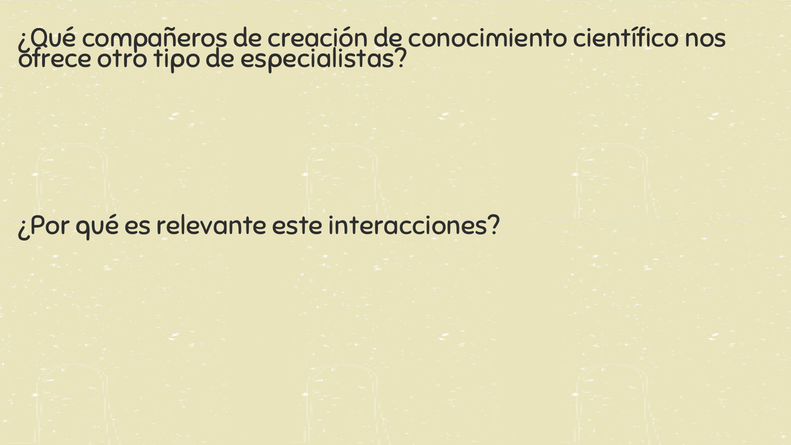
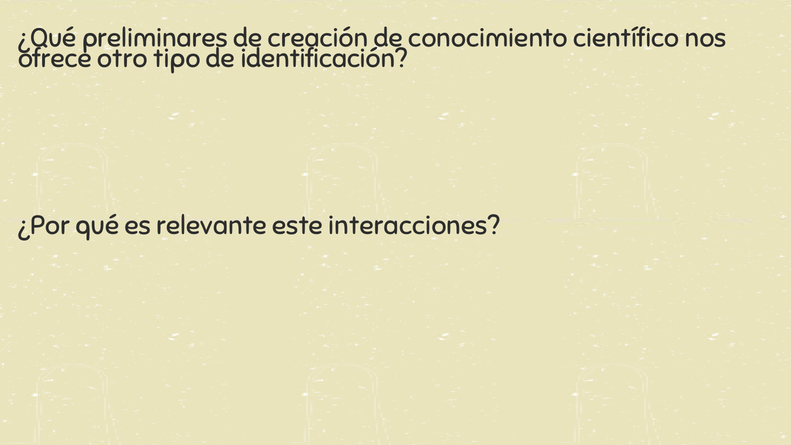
compañeros: compañeros -> preliminares (155, 38)
especialistas: especialistas -> identificación (324, 58)
